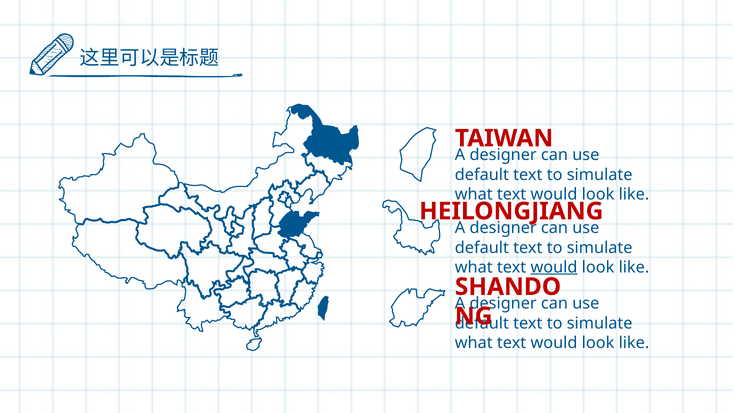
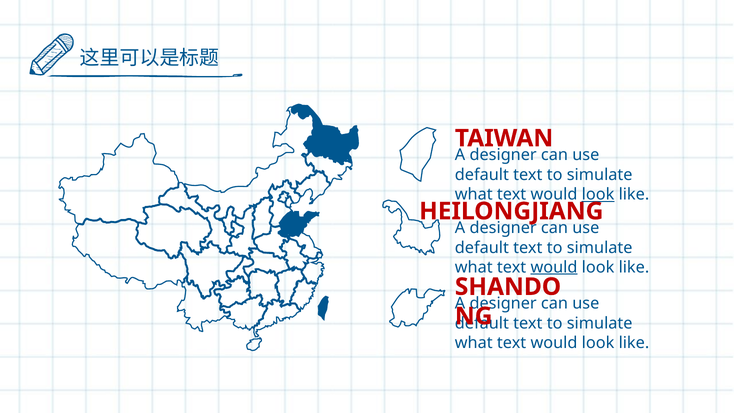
look underline: none -> present (598, 194)
